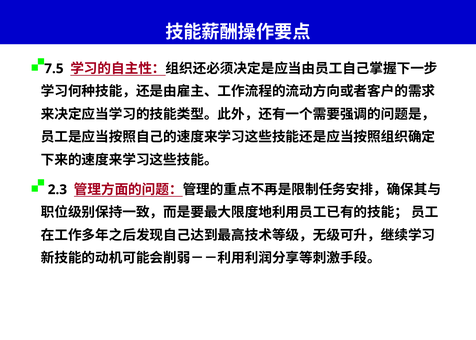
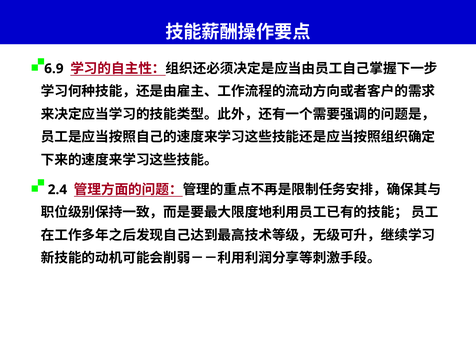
7.5: 7.5 -> 6.9 (54, 69)
2.3: 2.3 -> 2.4 (57, 190)
